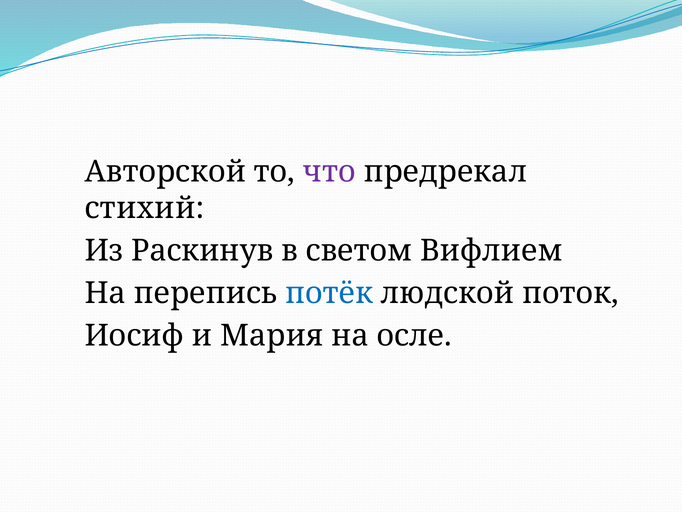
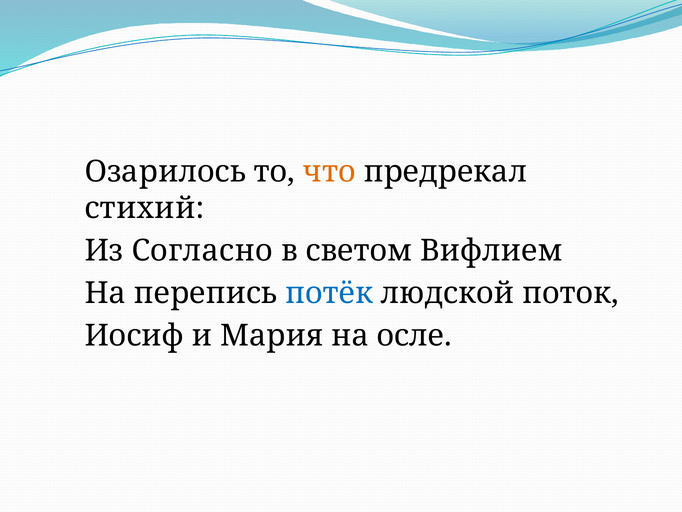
Авторской: Авторской -> Озарилось (165, 172)
что colour: purple -> orange (329, 172)
Раскинув: Раскинув -> Согласно (202, 250)
